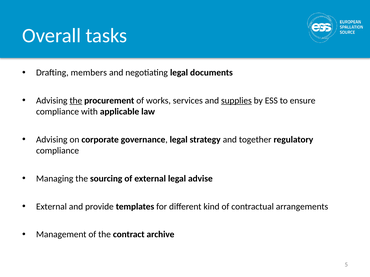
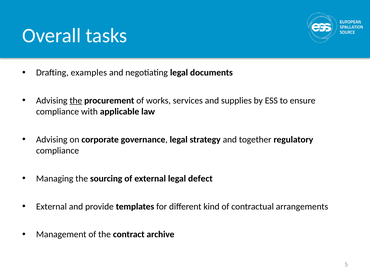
members: members -> examples (89, 73)
supplies underline: present -> none (236, 101)
advise: advise -> defect (200, 179)
